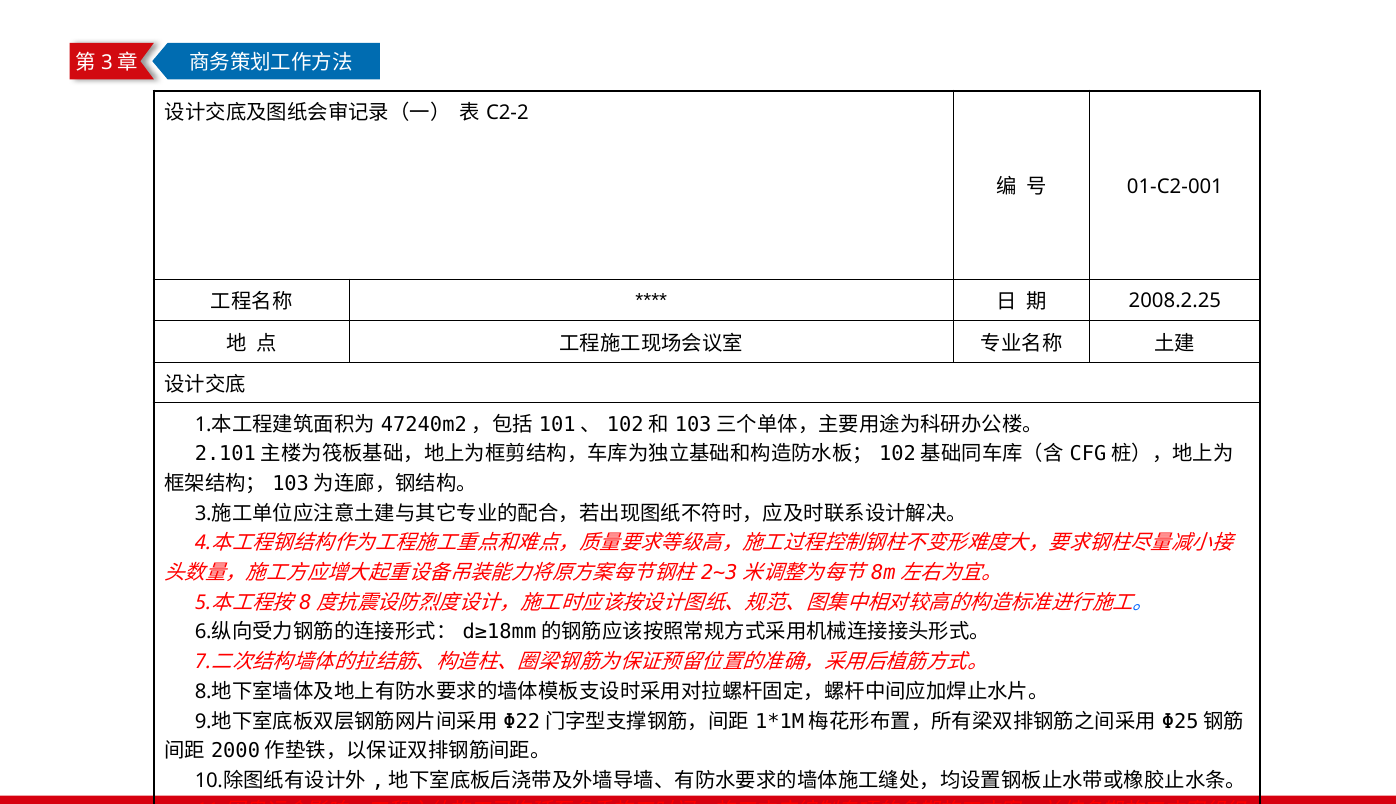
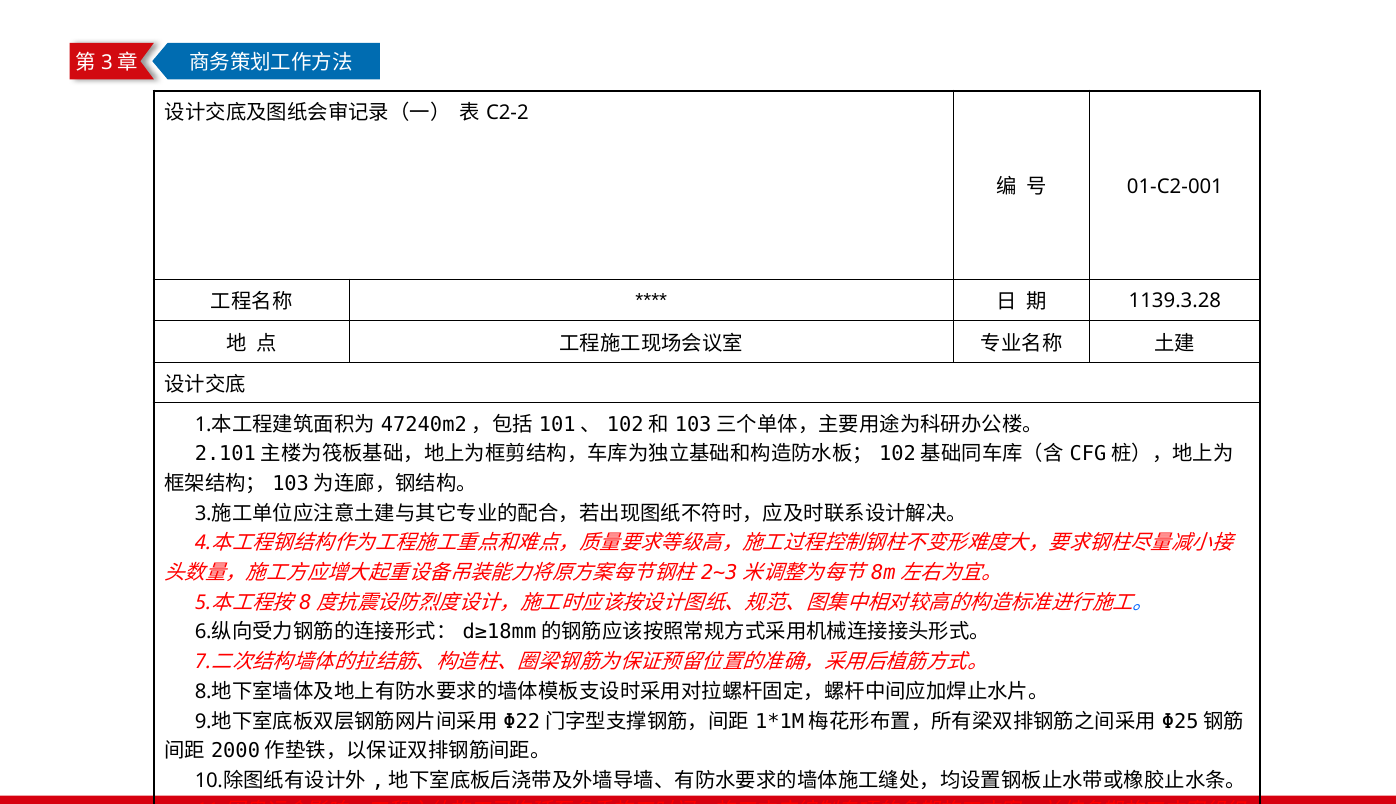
2008.2.25: 2008.2.25 -> 1139.3.28 (1175, 301)
